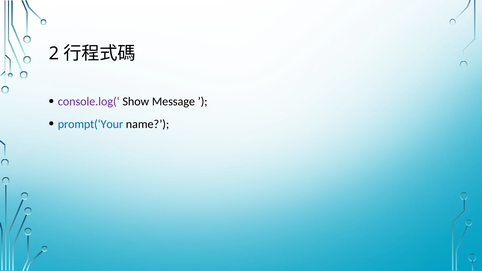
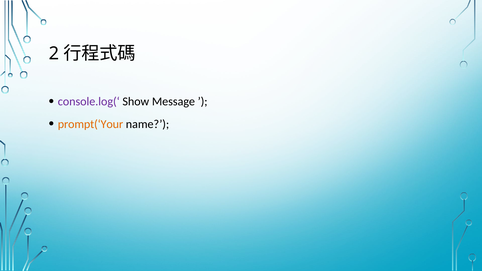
prompt(‘Your colour: blue -> orange (90, 124)
